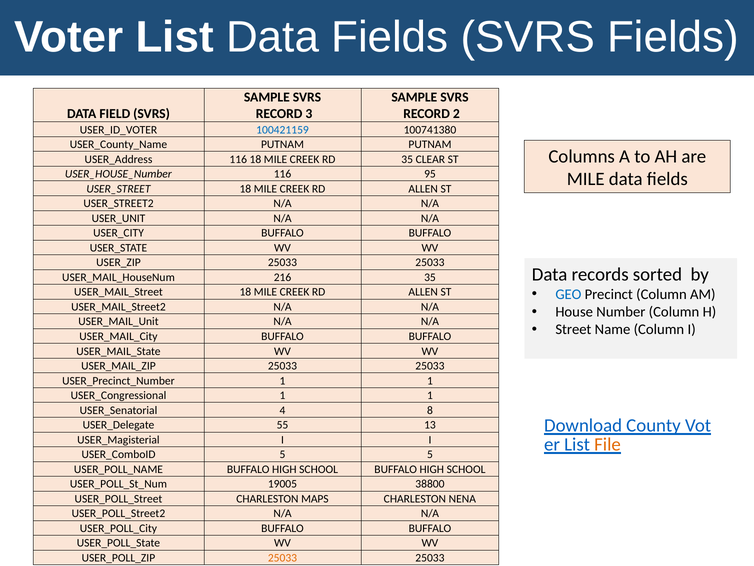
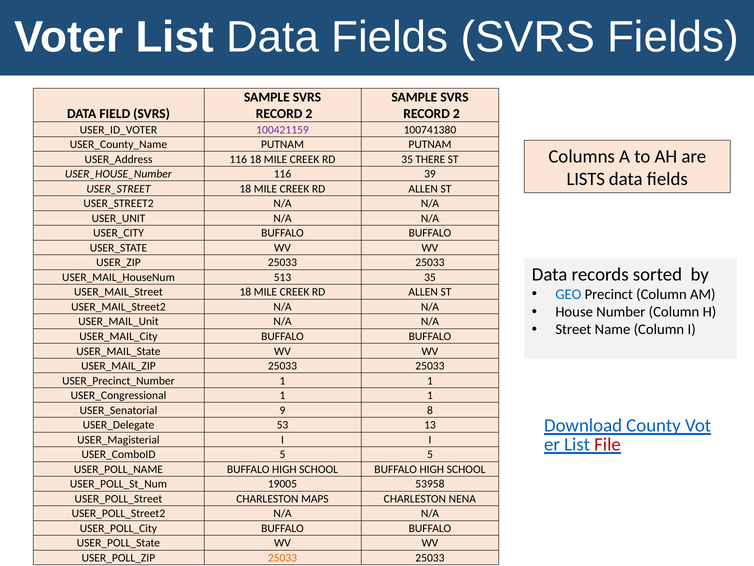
3: 3 -> 2 (309, 114)
100421159 colour: blue -> purple (282, 130)
CLEAR: CLEAR -> THERE (430, 159)
95: 95 -> 39 (430, 174)
MILE: MILE -> LISTS (586, 179)
216: 216 -> 513 (283, 277)
4: 4 -> 9 (283, 410)
55: 55 -> 53 (282, 425)
File colour: orange -> red (607, 444)
38800: 38800 -> 53958 (430, 484)
